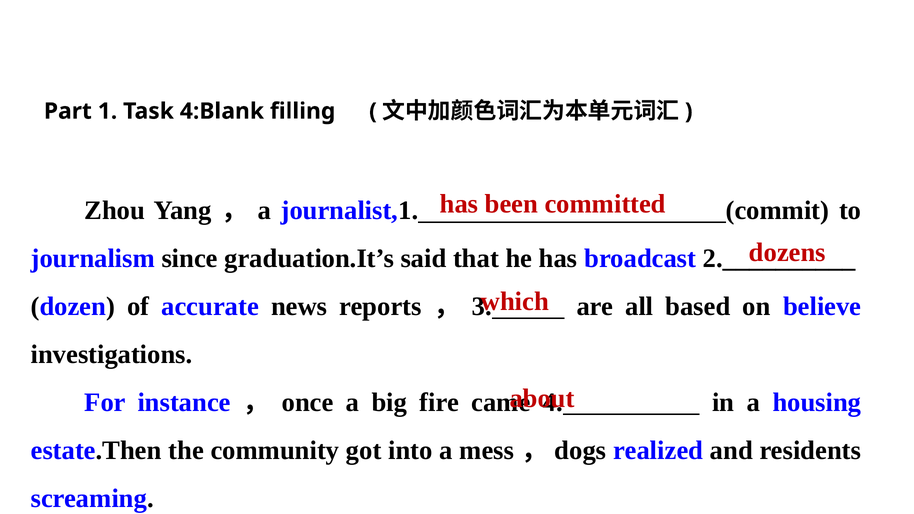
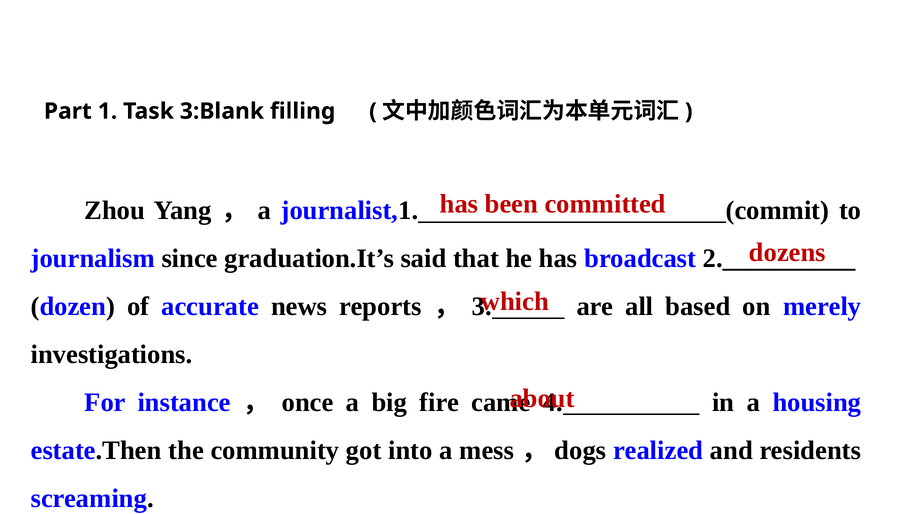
4:Blank: 4:Blank -> 3:Blank (222, 111)
believe: believe -> merely (822, 307)
